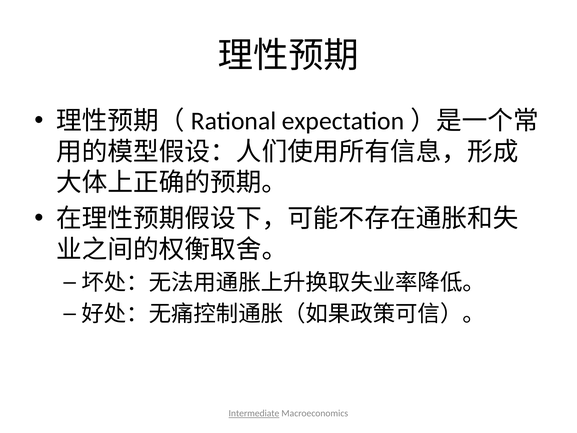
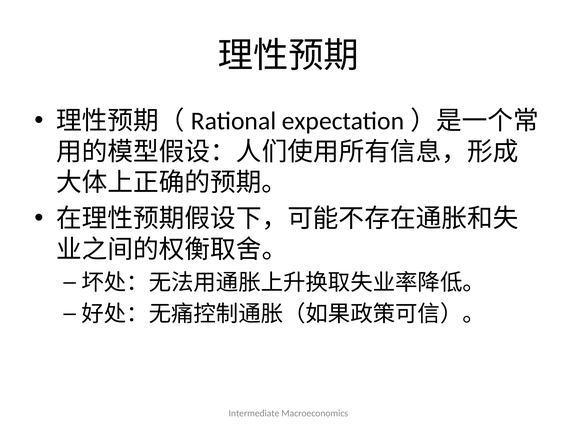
Intermediate underline: present -> none (254, 413)
